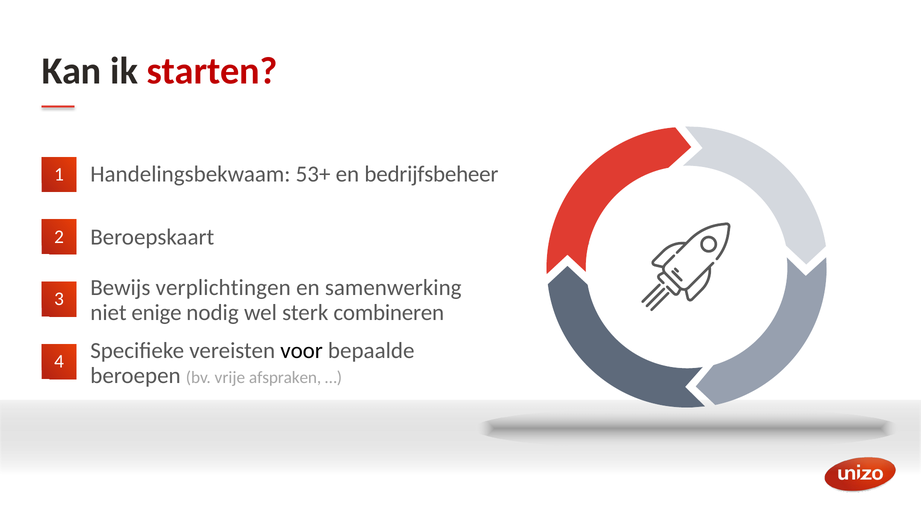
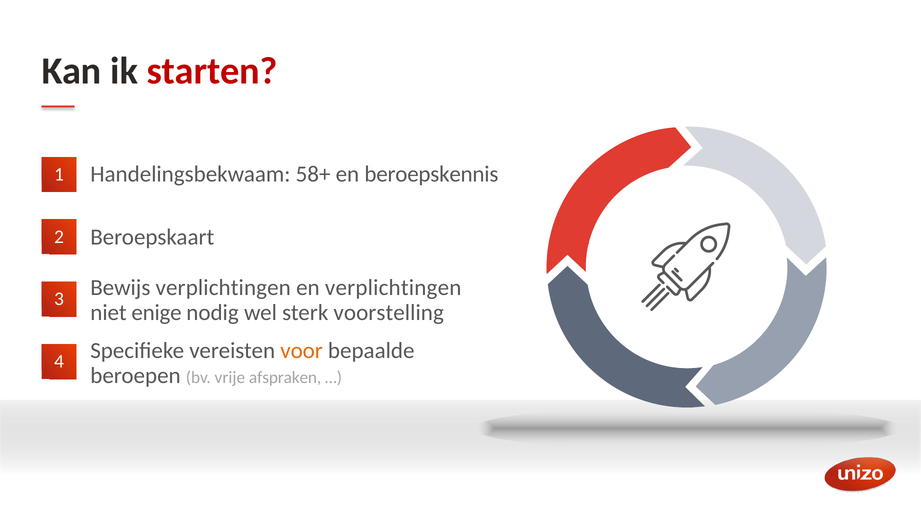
53+: 53+ -> 58+ (313, 174)
bedrijfsbeheer: bedrijfsbeheer -> beroepskennis (431, 174)
en samenwerking: samenwerking -> verplichtingen (393, 288)
combineren: combineren -> voorstelling (389, 313)
voor colour: black -> orange (302, 351)
